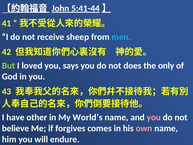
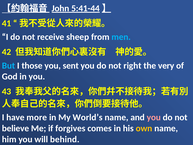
But colour: light green -> light blue (8, 65)
loved: loved -> those (32, 65)
says: says -> sent (71, 65)
does: does -> right (132, 65)
only: only -> very (166, 65)
other: other -> more (37, 117)
own colour: pink -> yellow (144, 128)
endure: endure -> behind (65, 139)
